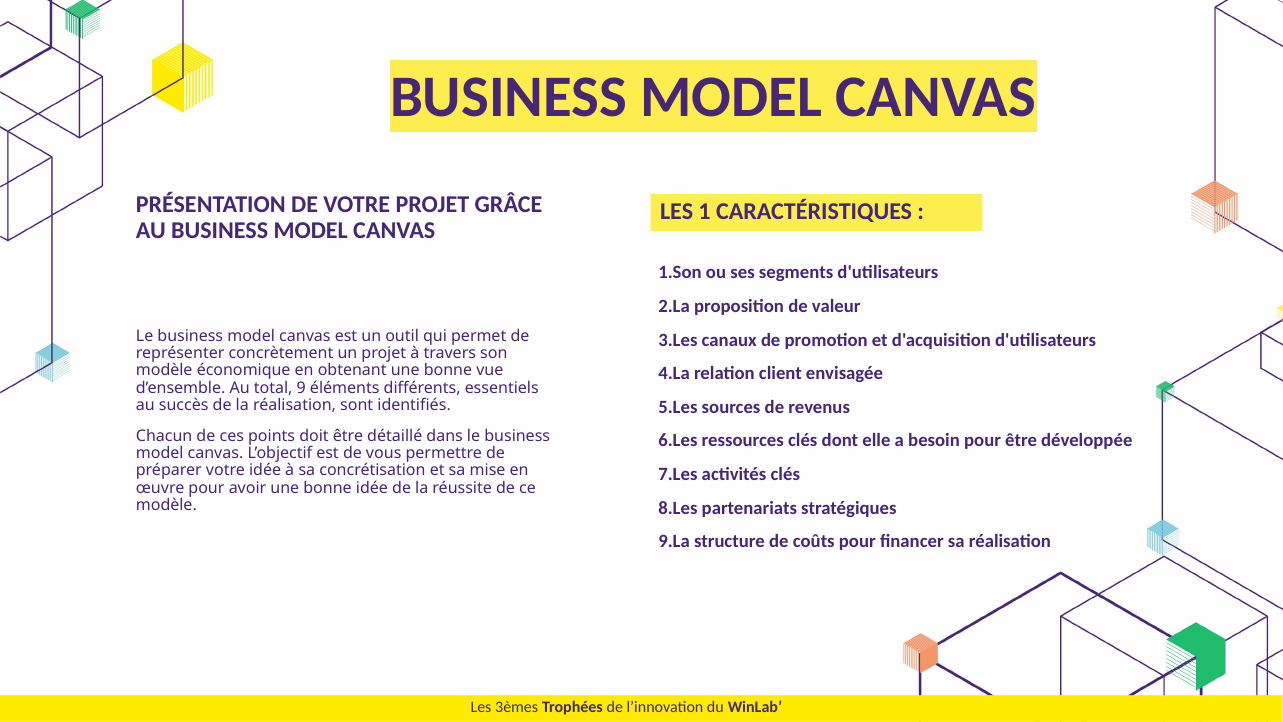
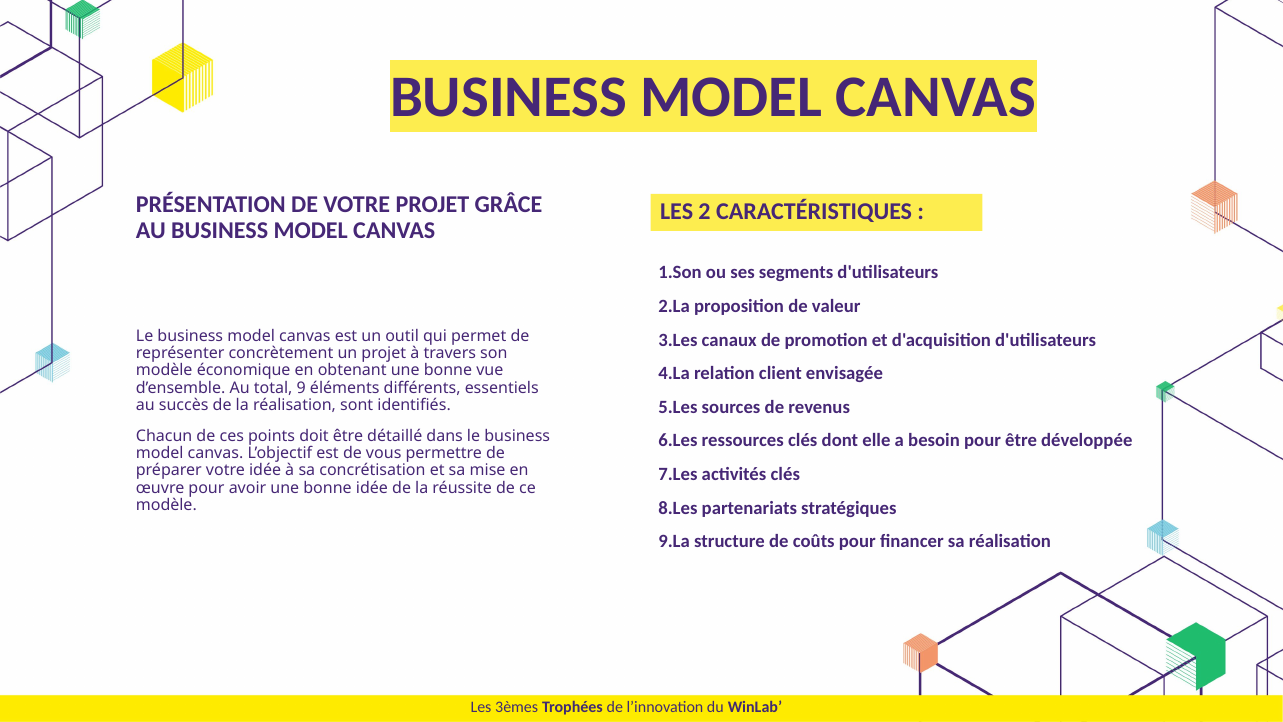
1: 1 -> 2 (705, 211)
